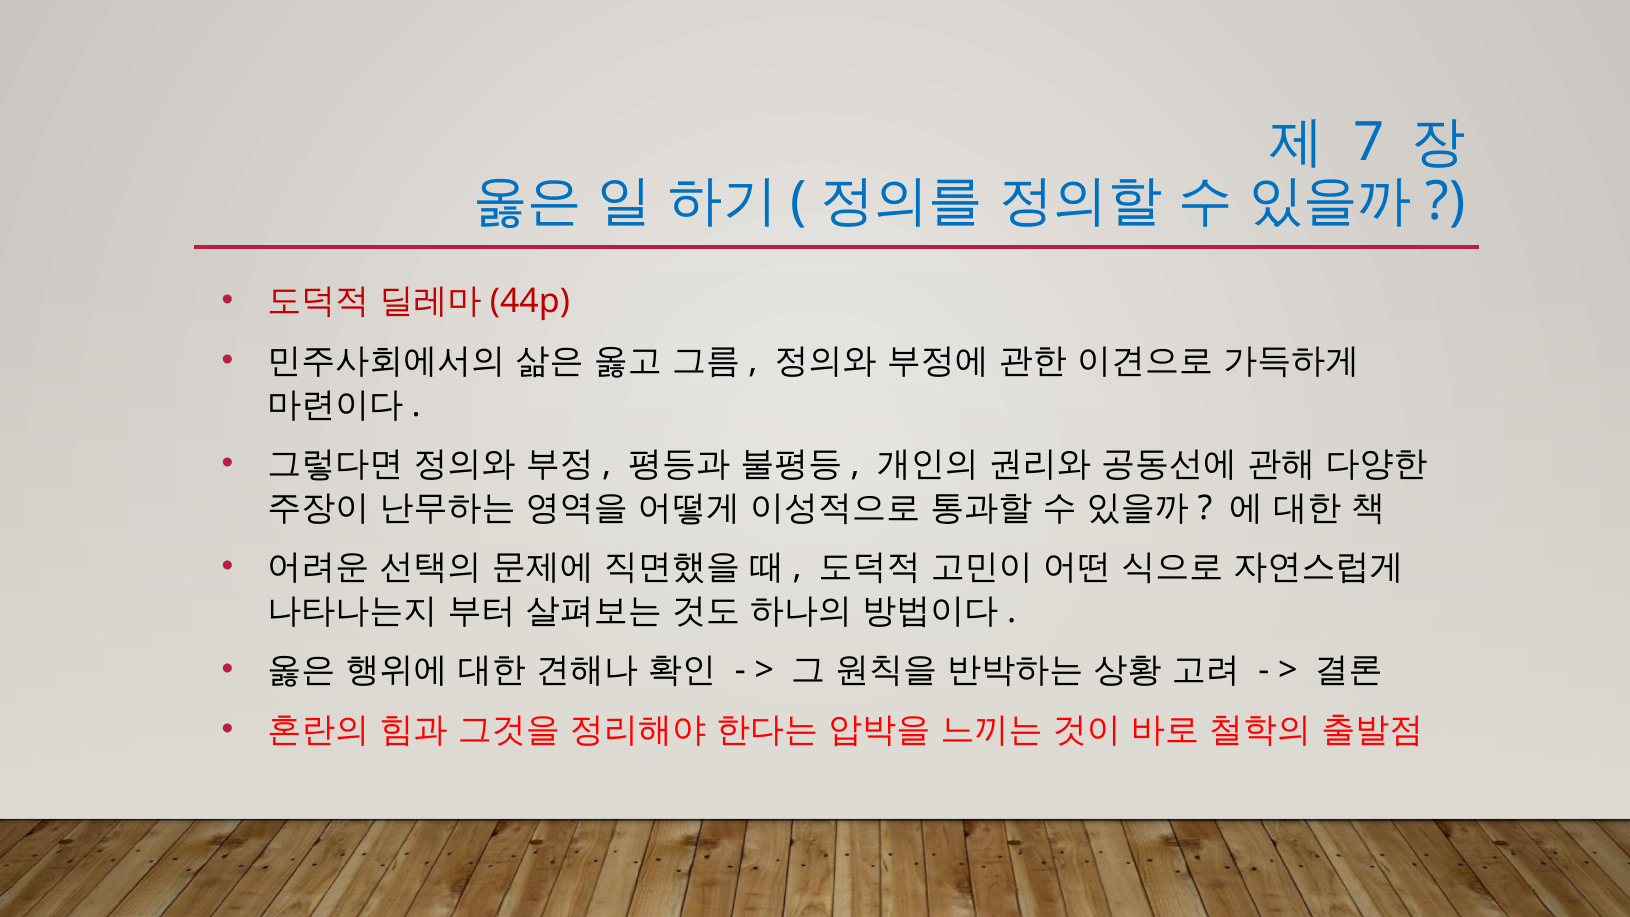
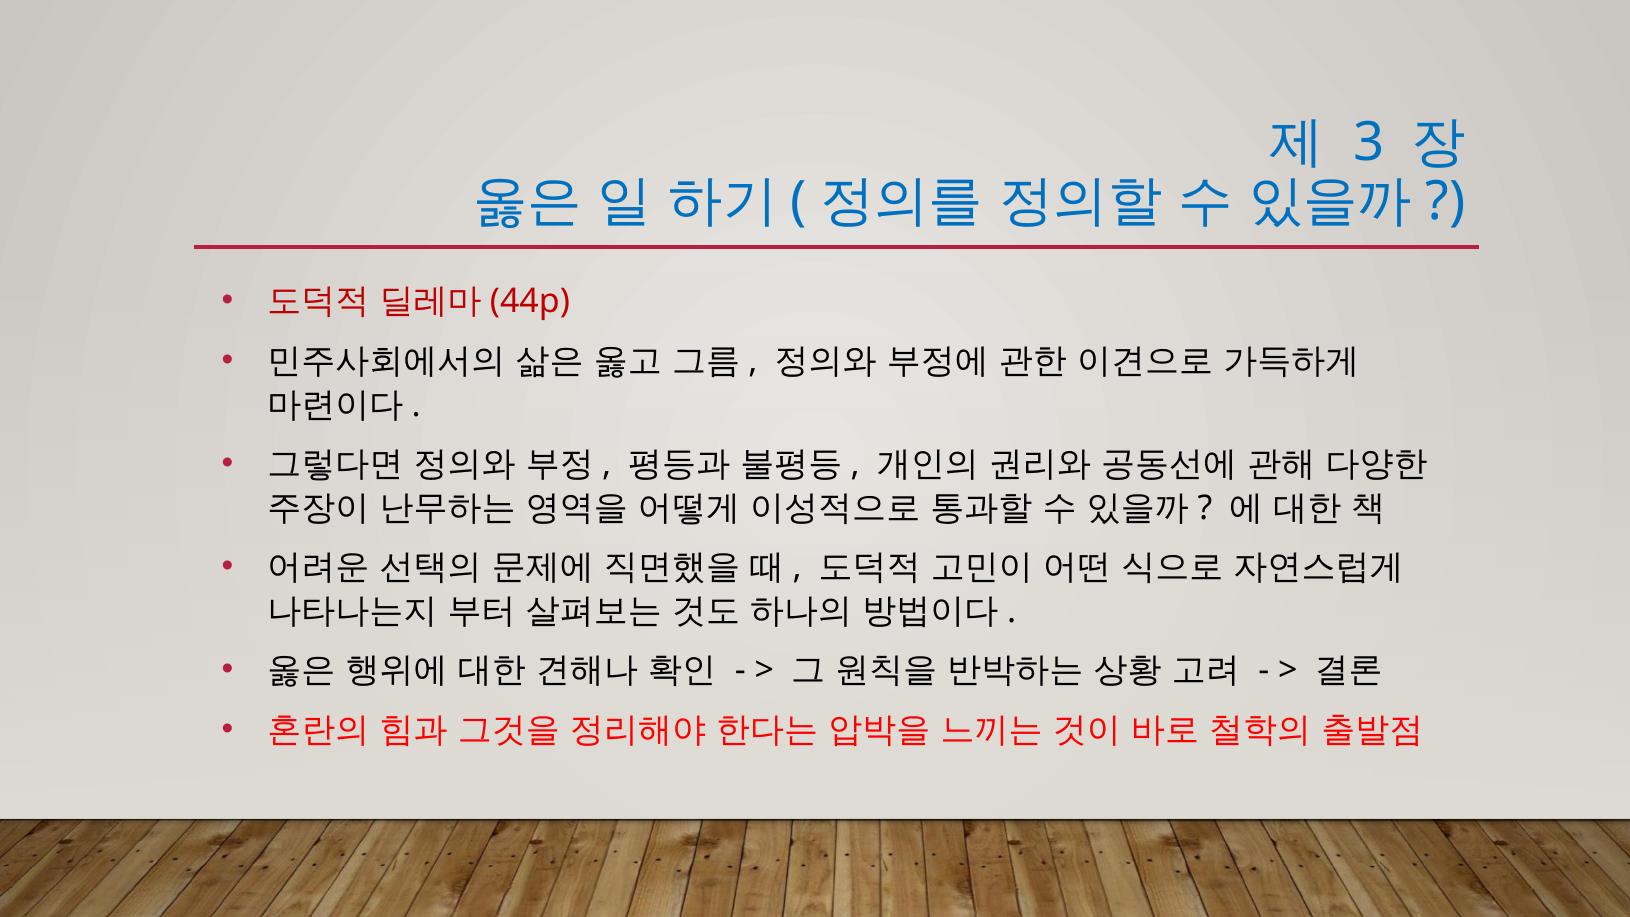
7: 7 -> 3 (1369, 143)
